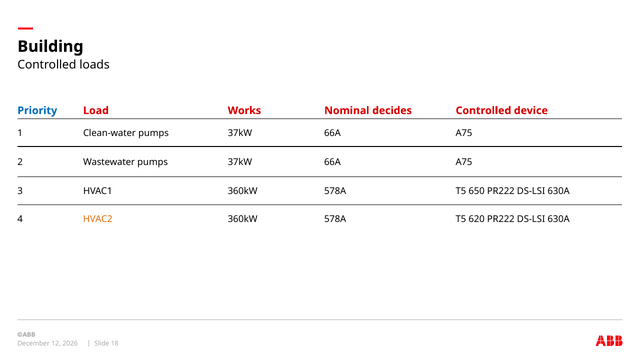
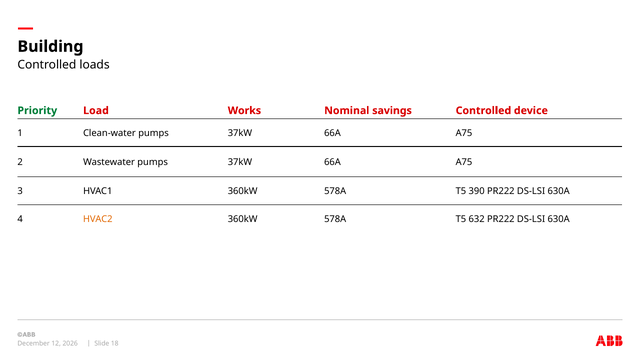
Priority colour: blue -> green (37, 111)
decides: decides -> savings (392, 111)
650: 650 -> 390 (477, 191)
620: 620 -> 632 (477, 219)
